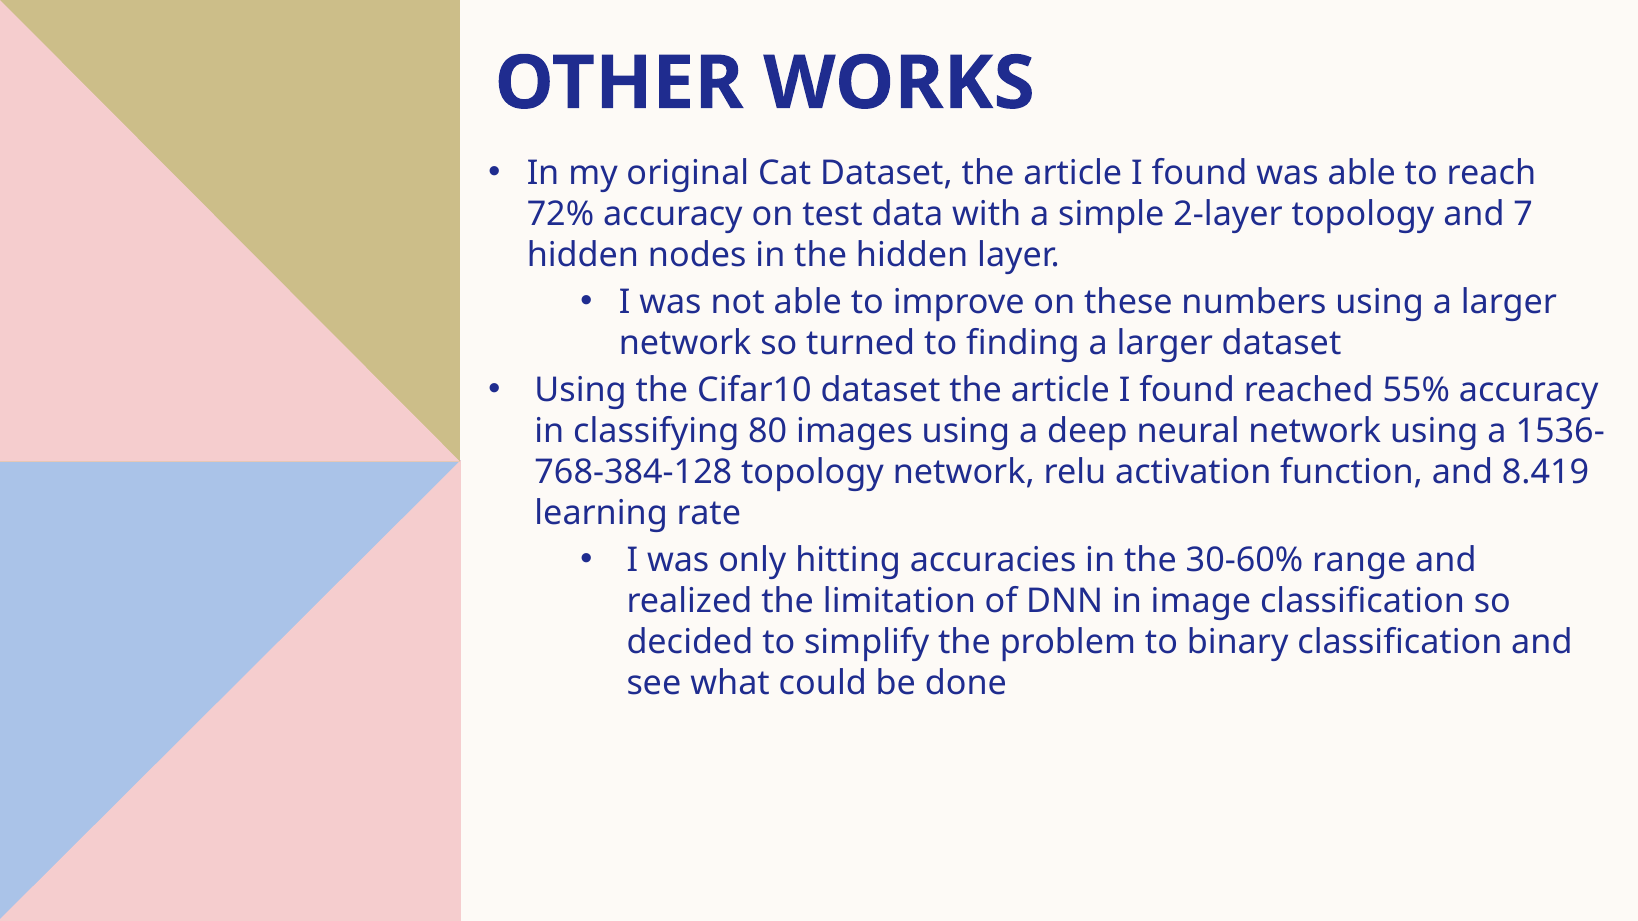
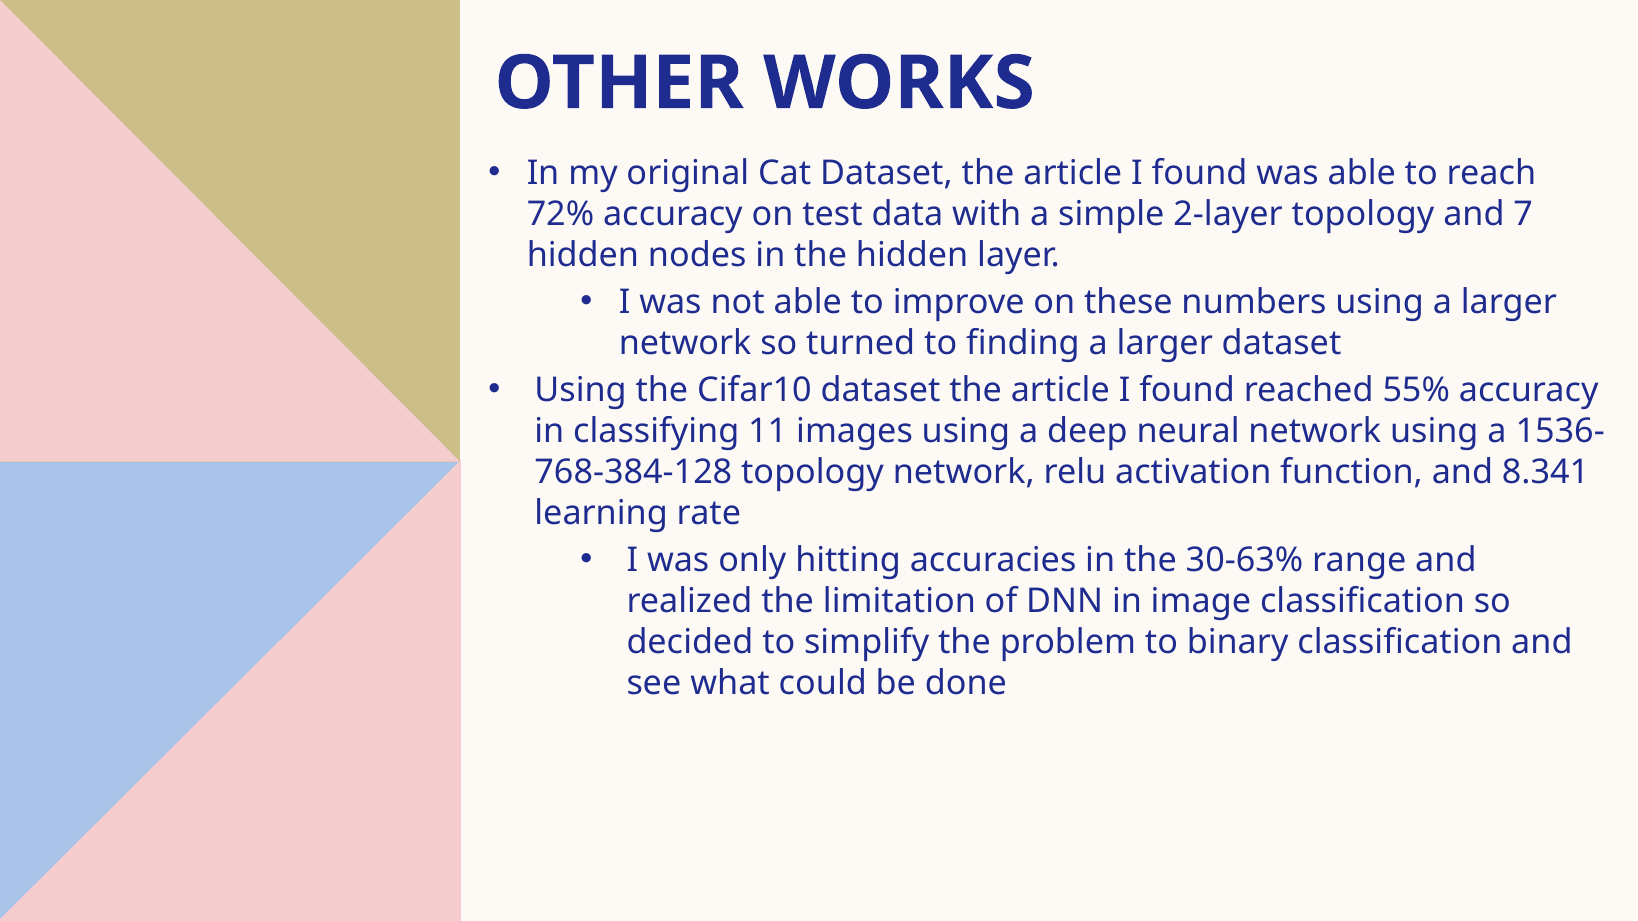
80: 80 -> 11 (768, 431)
8.419: 8.419 -> 8.341 (1546, 472)
30-60%: 30-60% -> 30-63% (1245, 560)
